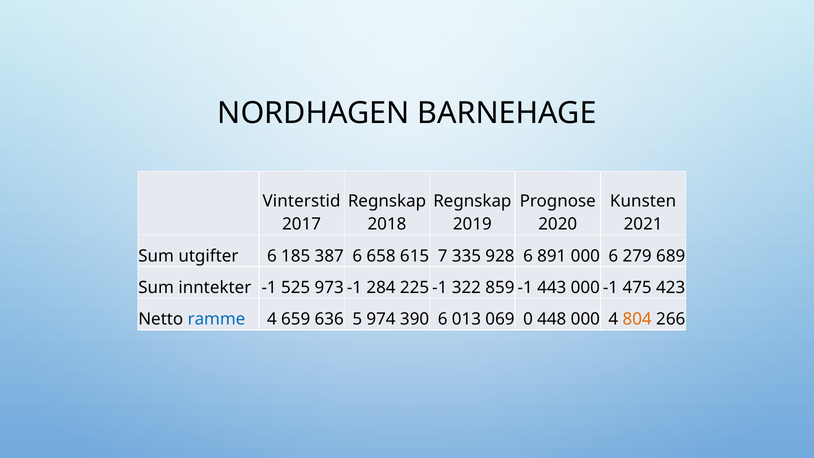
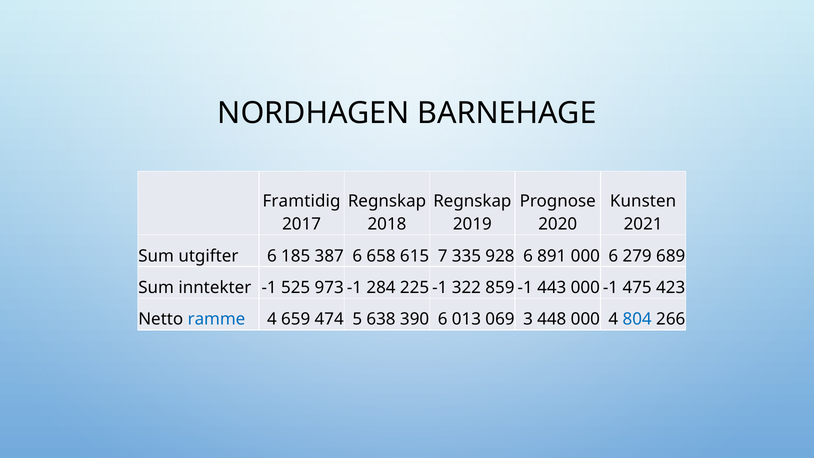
Vinterstid: Vinterstid -> Framtidig (302, 201)
636: 636 -> 474 (329, 319)
974: 974 -> 638 (381, 319)
0: 0 -> 3 (528, 319)
804 colour: orange -> blue (637, 319)
